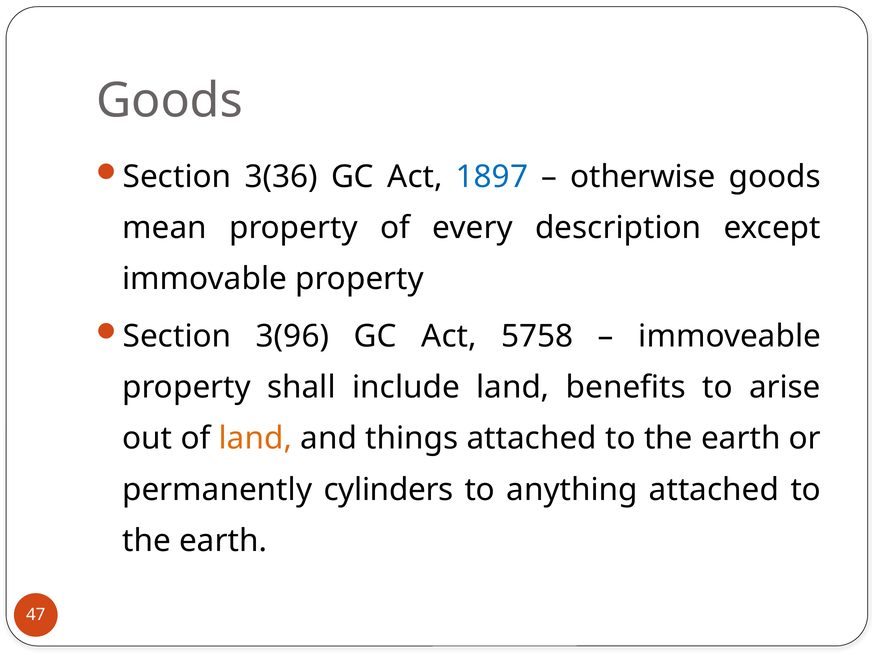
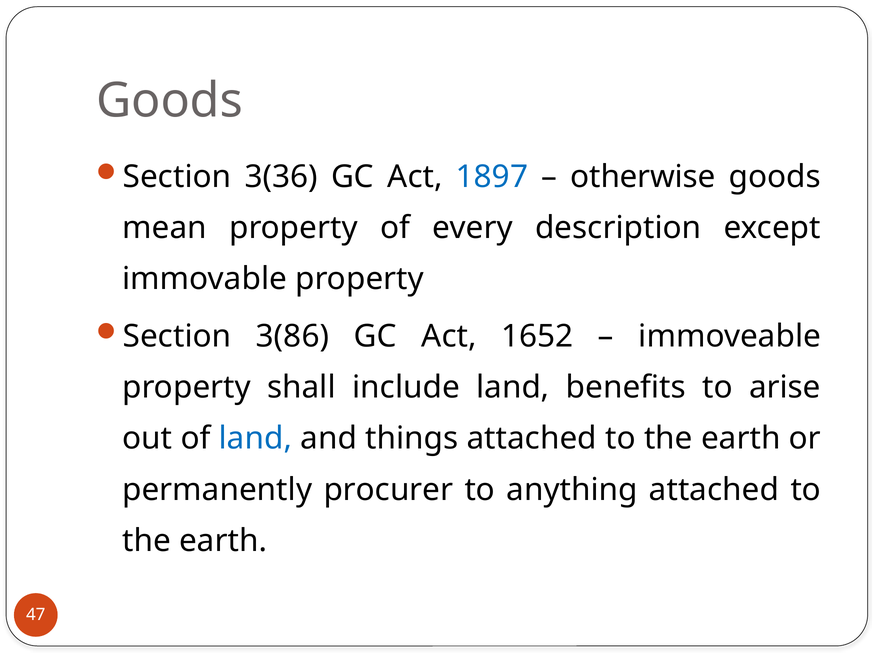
3(96: 3(96 -> 3(86 (292, 337)
5758: 5758 -> 1652 (537, 337)
land colour: orange -> blue (255, 439)
cylinders: cylinders -> procurer (388, 490)
